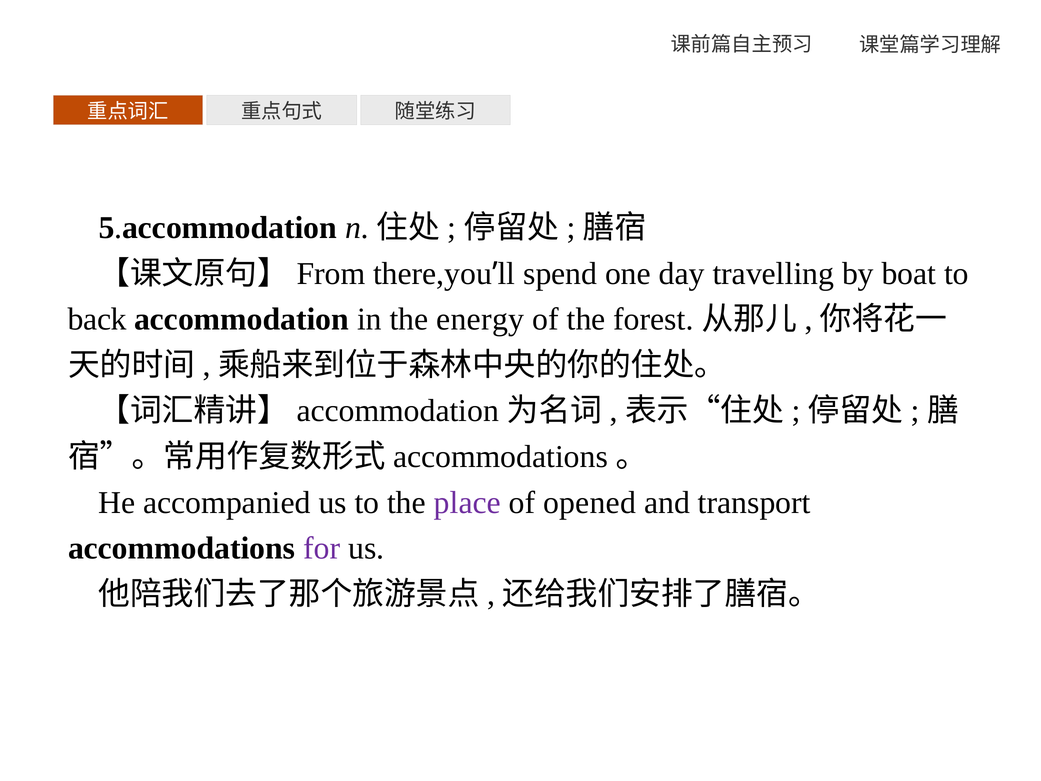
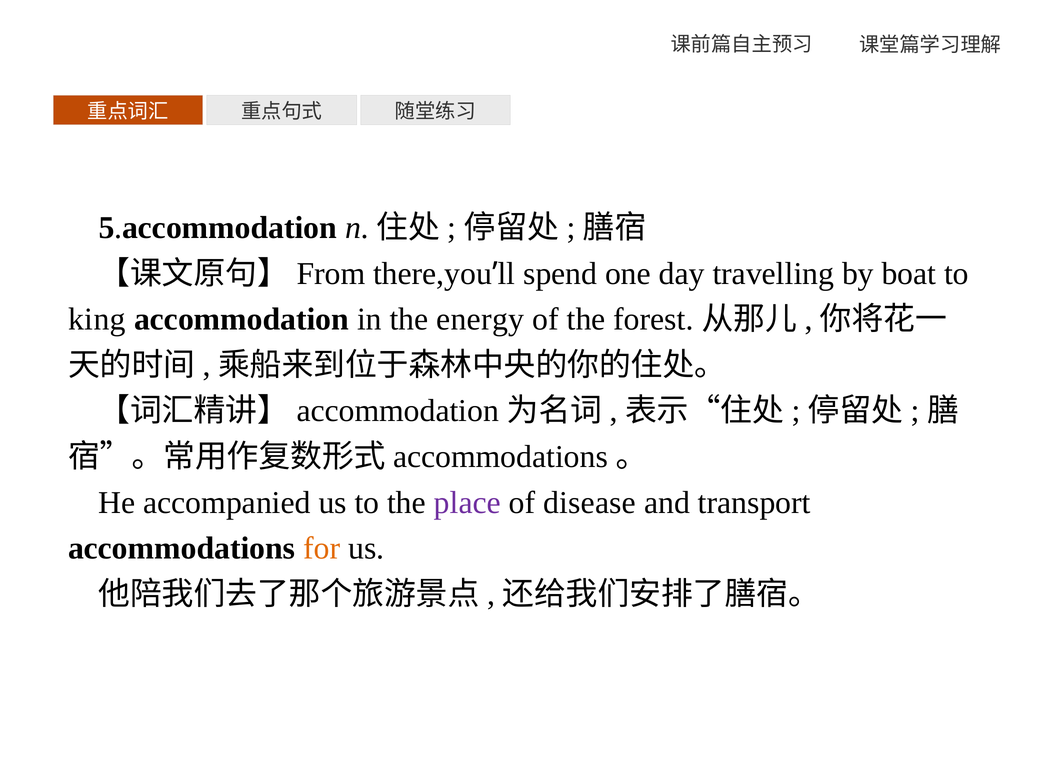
back: back -> king (97, 319)
opened: opened -> disease (590, 502)
for colour: purple -> orange (322, 548)
